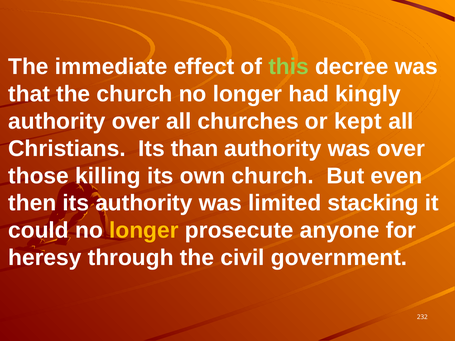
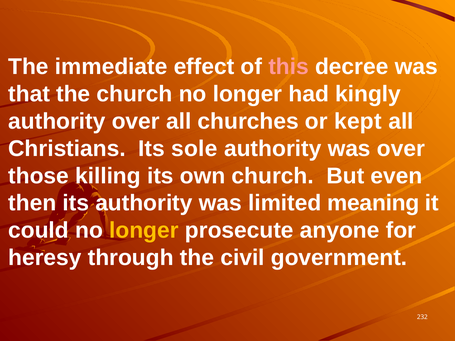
this colour: light green -> pink (289, 67)
than: than -> sole (194, 149)
stacking: stacking -> meaning (373, 203)
